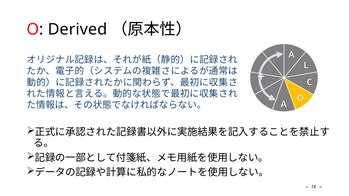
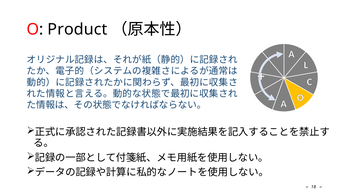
Derived: Derived -> Product (78, 29)
